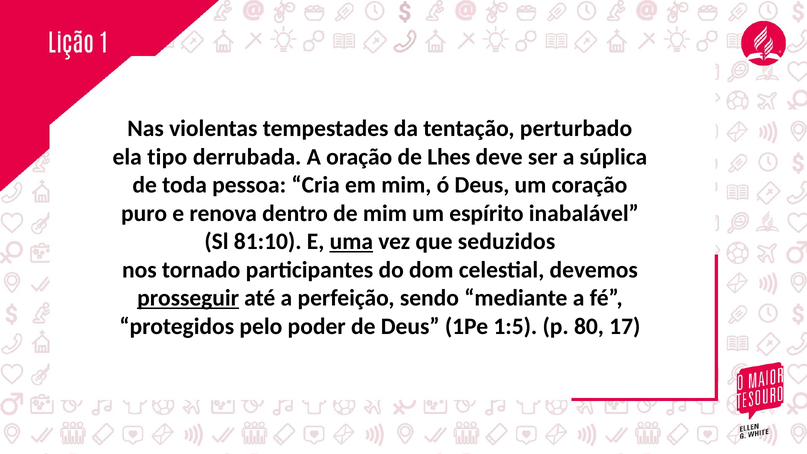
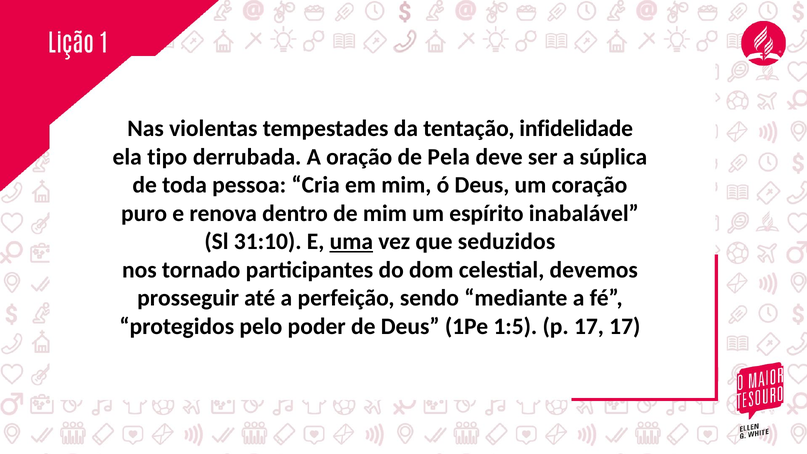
perturbado: perturbado -> infidelidade (576, 129)
Lhes: Lhes -> Pela (449, 157)
81:10: 81:10 -> 31:10 (268, 242)
prosseguir underline: present -> none (188, 298)
p 80: 80 -> 17 (589, 326)
